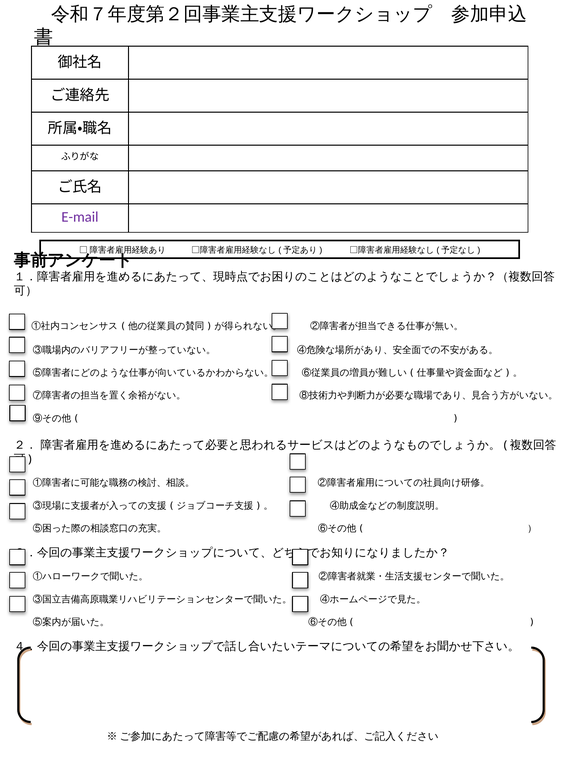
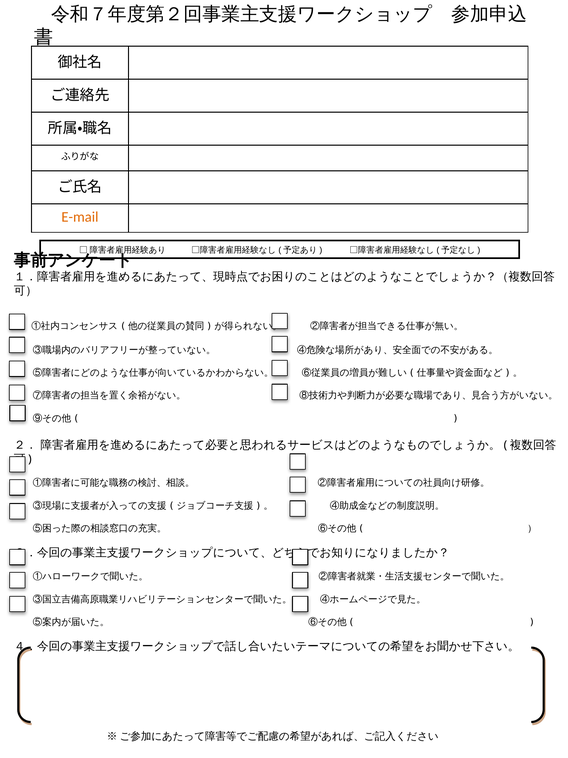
E-mail colour: purple -> orange (80, 217)
